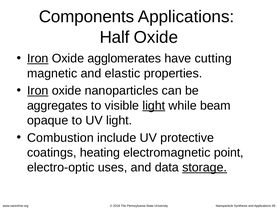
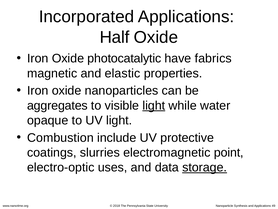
Components: Components -> Incorporated (86, 17)
Iron underline: present -> none (38, 58)
agglomerates: agglomerates -> photocatalytic (124, 58)
cutting: cutting -> fabrics (213, 58)
Iron underline: present -> none (38, 90)
beam: beam -> water (215, 105)
heating: heating -> slurries (100, 152)
